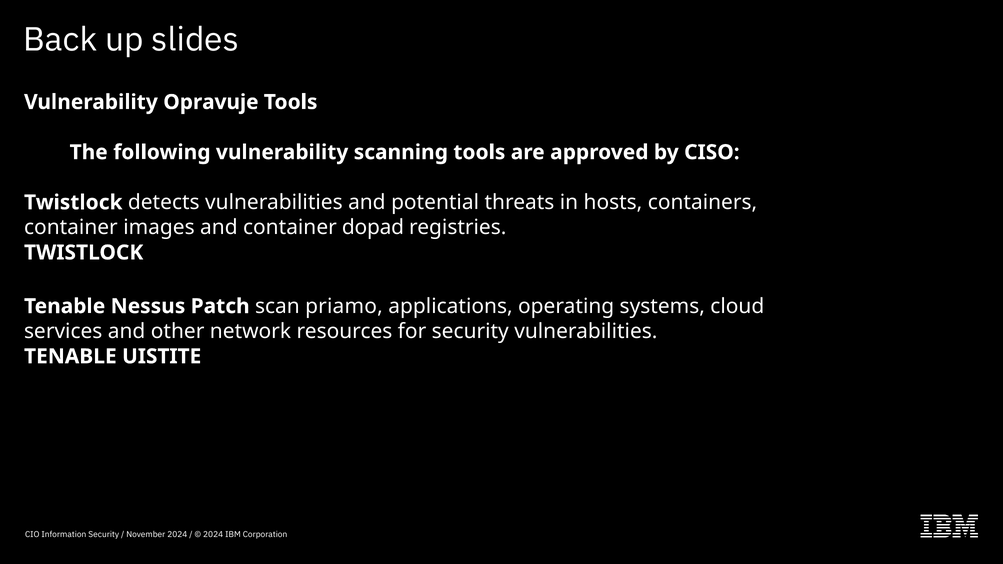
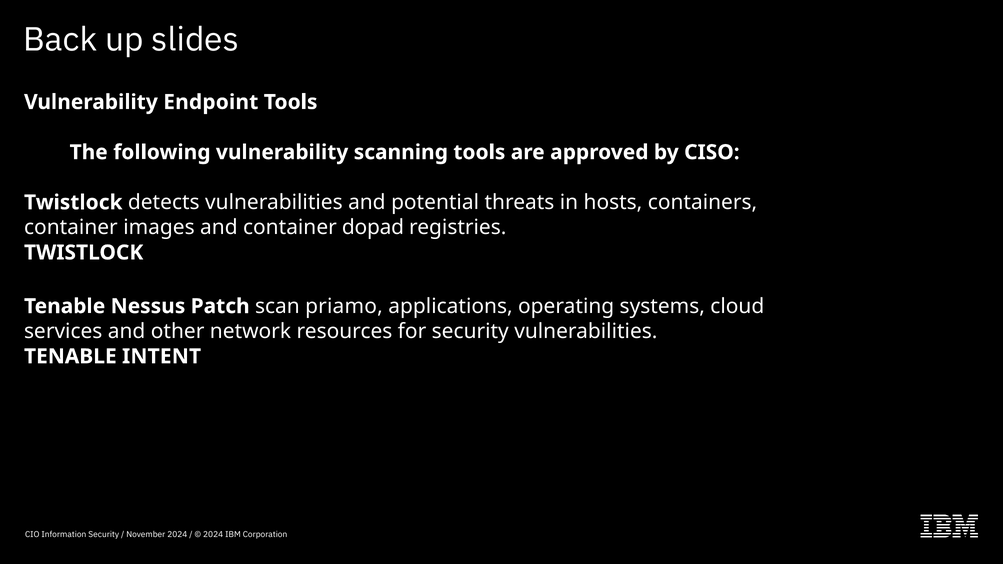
Opravuje: Opravuje -> Endpoint (211, 102)
UISTITE: UISTITE -> INTENT (162, 357)
